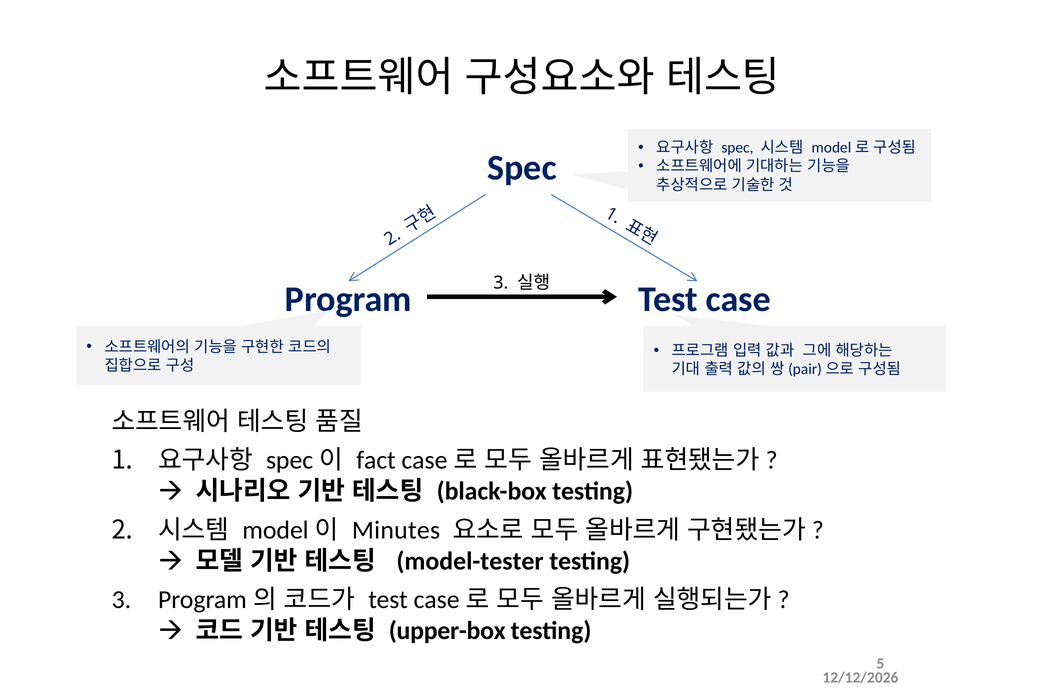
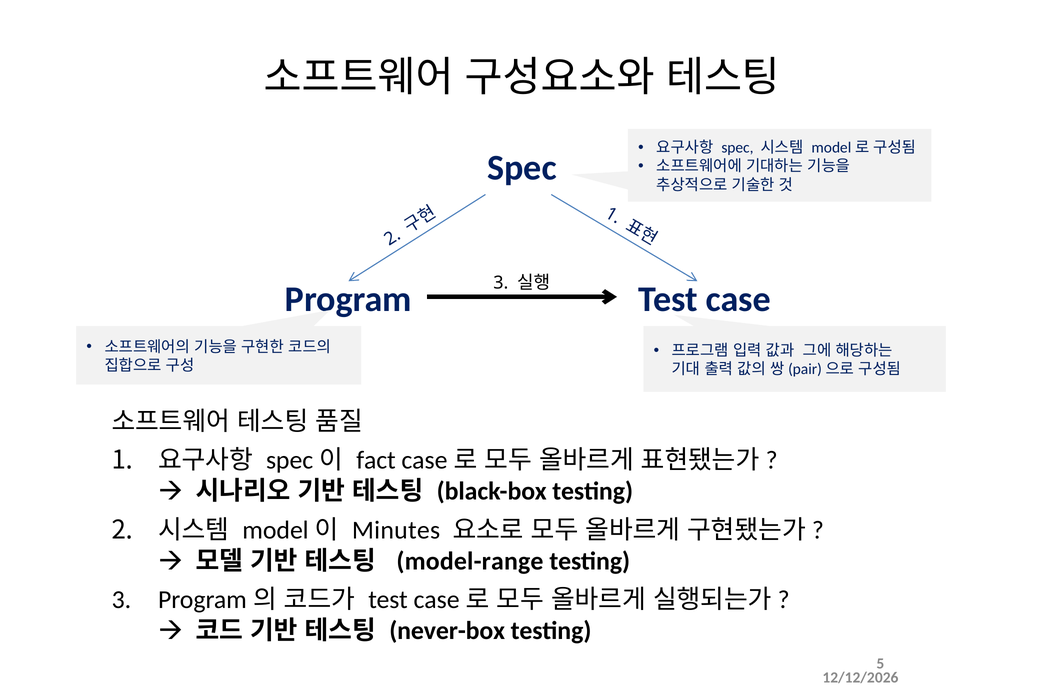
model-tester: model-tester -> model-range (470, 561)
upper-box: upper-box -> never-box (447, 631)
